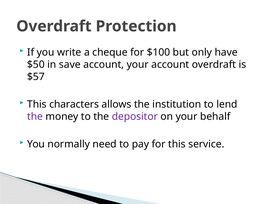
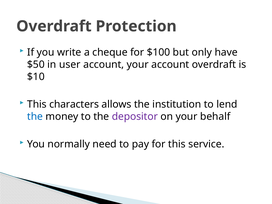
save: save -> user (70, 64)
$57: $57 -> $10 (36, 77)
the colour: purple -> blue (35, 117)
